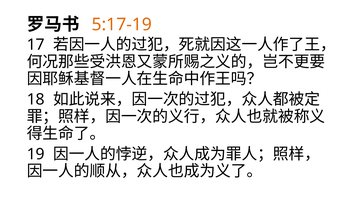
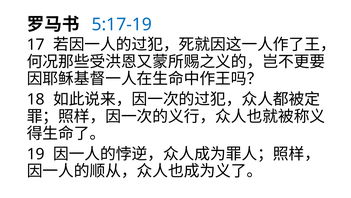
5:17-19 colour: orange -> blue (122, 25)
